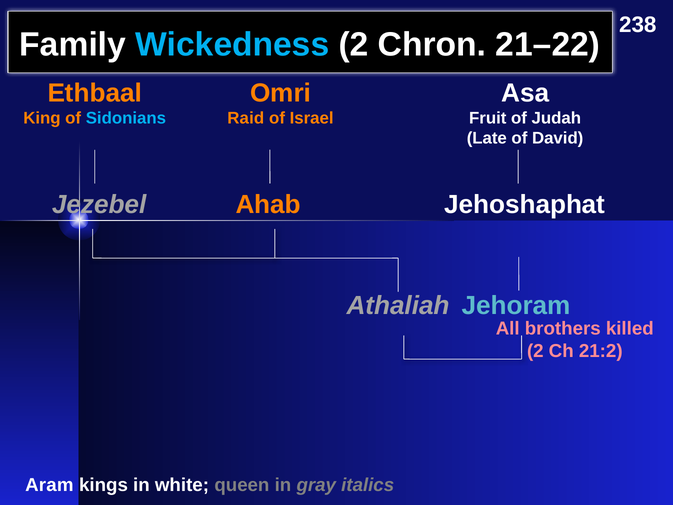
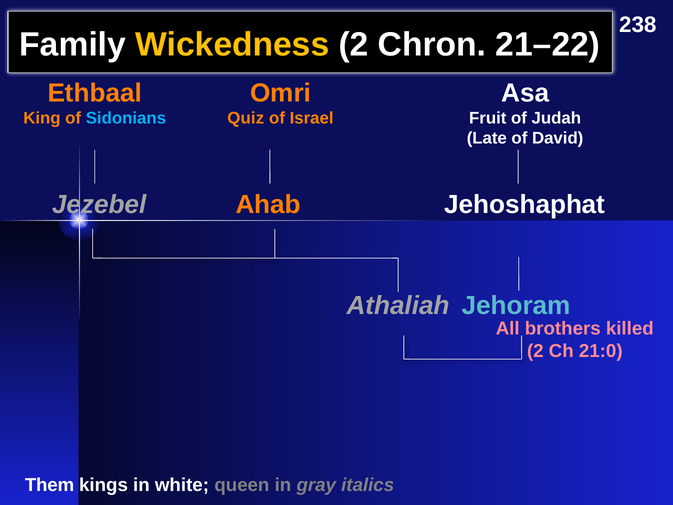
Wickedness colour: light blue -> yellow (232, 44)
Raid: Raid -> Quiz (246, 118)
21:2: 21:2 -> 21:0 (601, 351)
Aram: Aram -> Them (50, 485)
